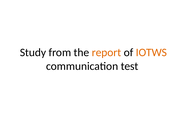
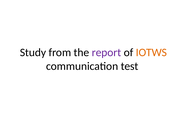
report colour: orange -> purple (106, 53)
